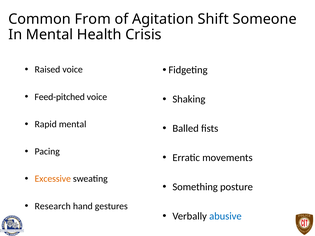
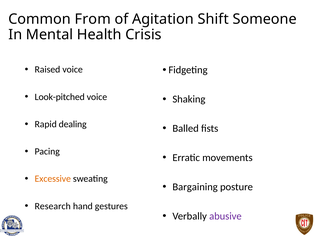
Feed-pitched: Feed-pitched -> Look-pitched (60, 97)
Rapid mental: mental -> dealing (73, 124)
Something: Something -> Bargaining (195, 187)
abusive colour: blue -> purple (225, 216)
